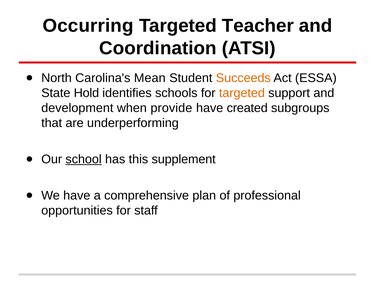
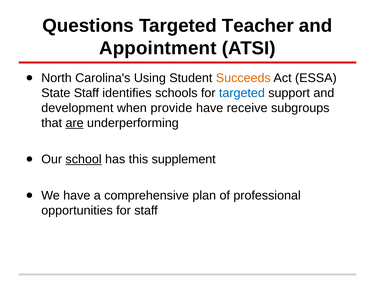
Occurring: Occurring -> Questions (88, 26)
Coordination: Coordination -> Appointment (158, 48)
Mean: Mean -> Using (150, 78)
State Hold: Hold -> Staff (86, 93)
targeted colour: orange -> blue (242, 93)
created: created -> receive (247, 108)
are underline: none -> present (75, 123)
